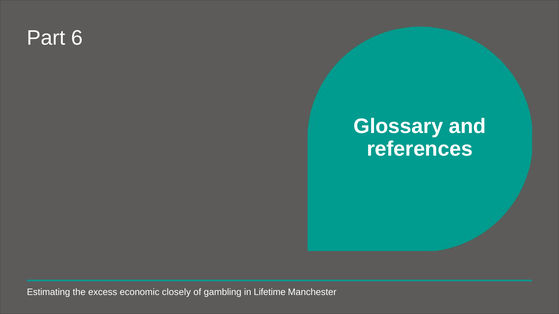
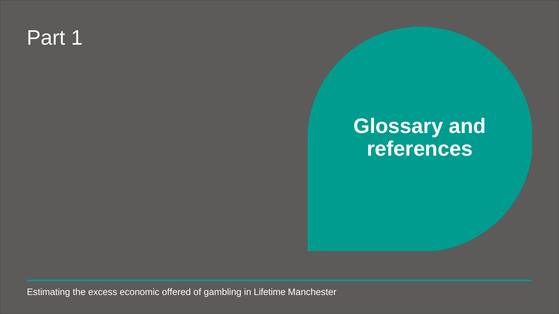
6: 6 -> 1 (77, 38)
closely: closely -> offered (176, 293)
